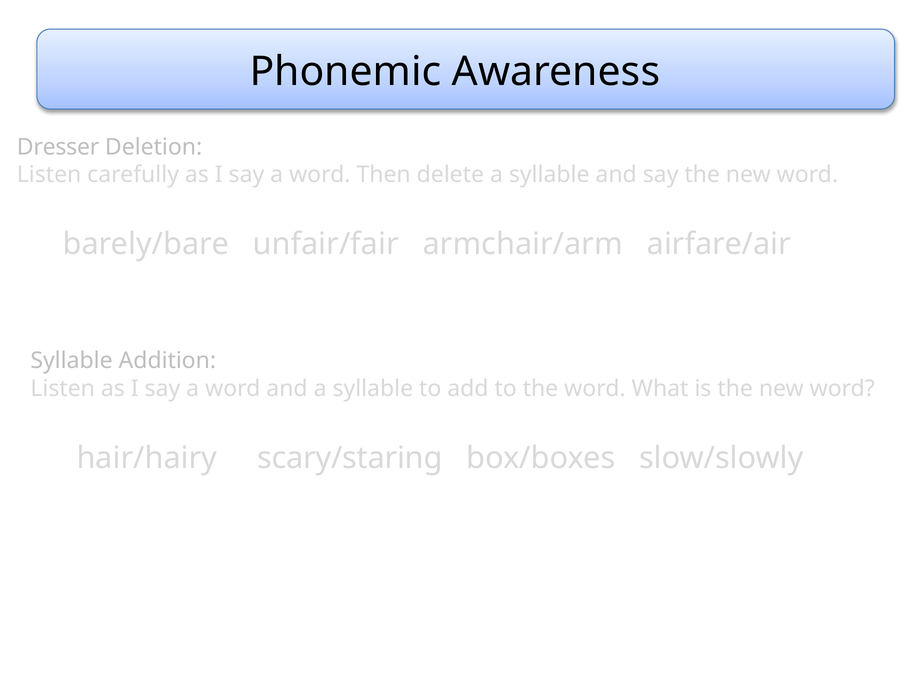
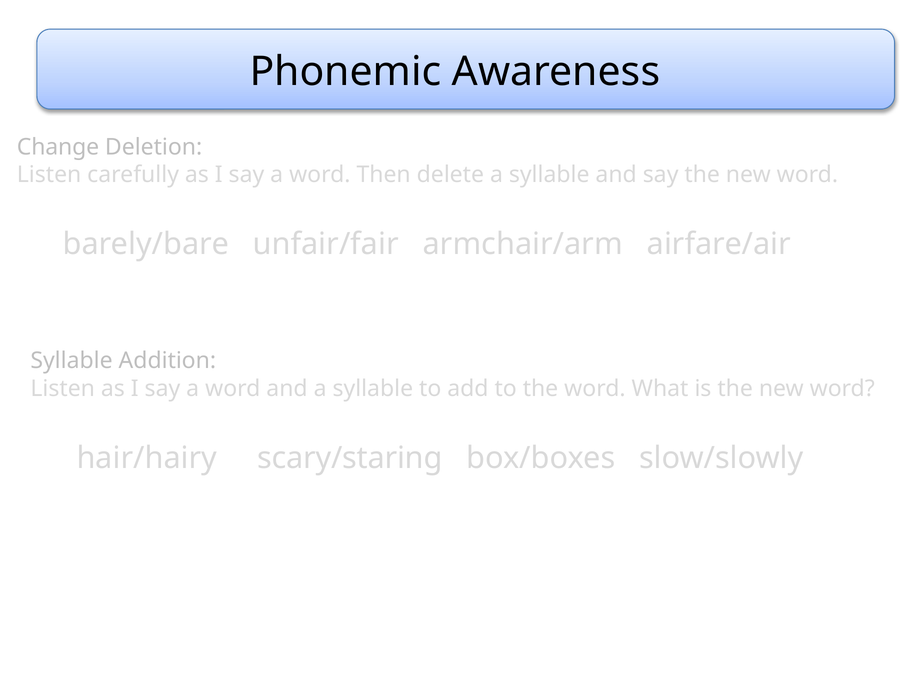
Dresser: Dresser -> Change (58, 147)
